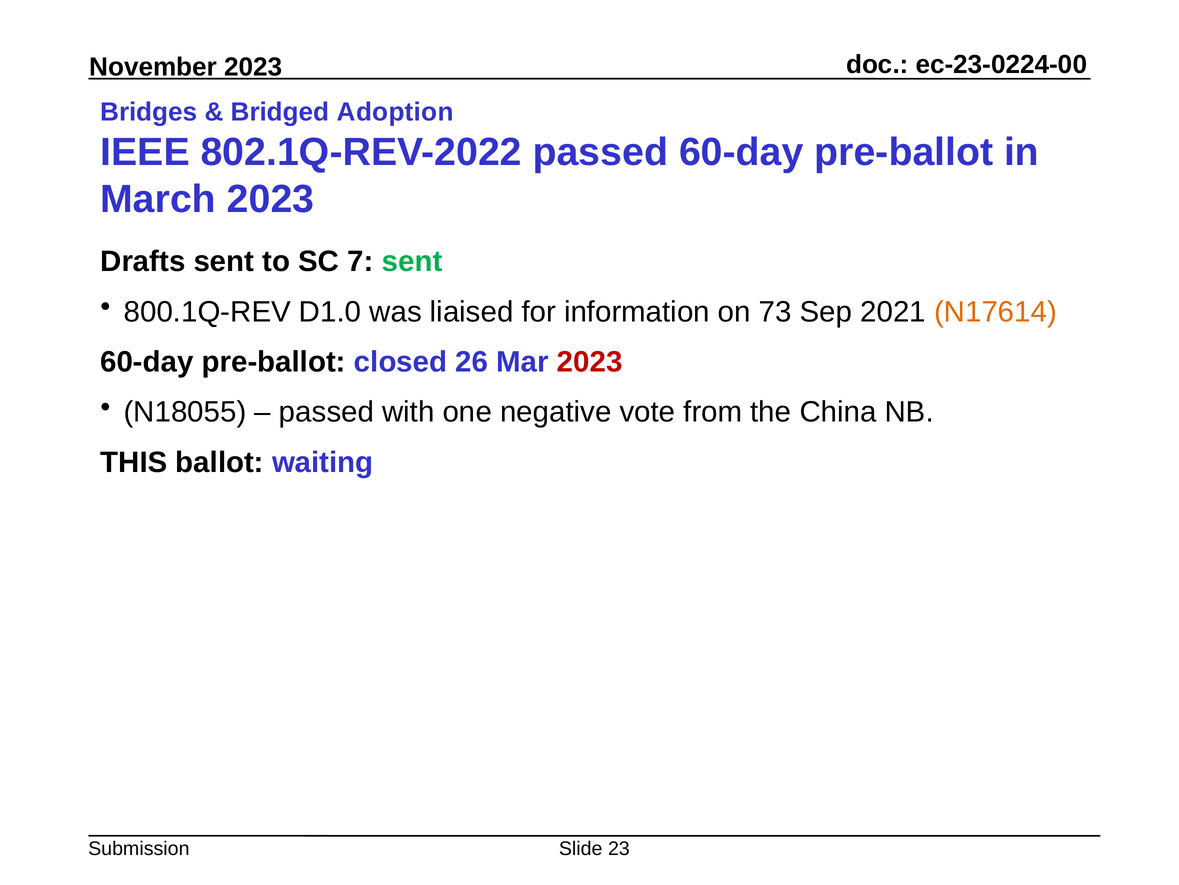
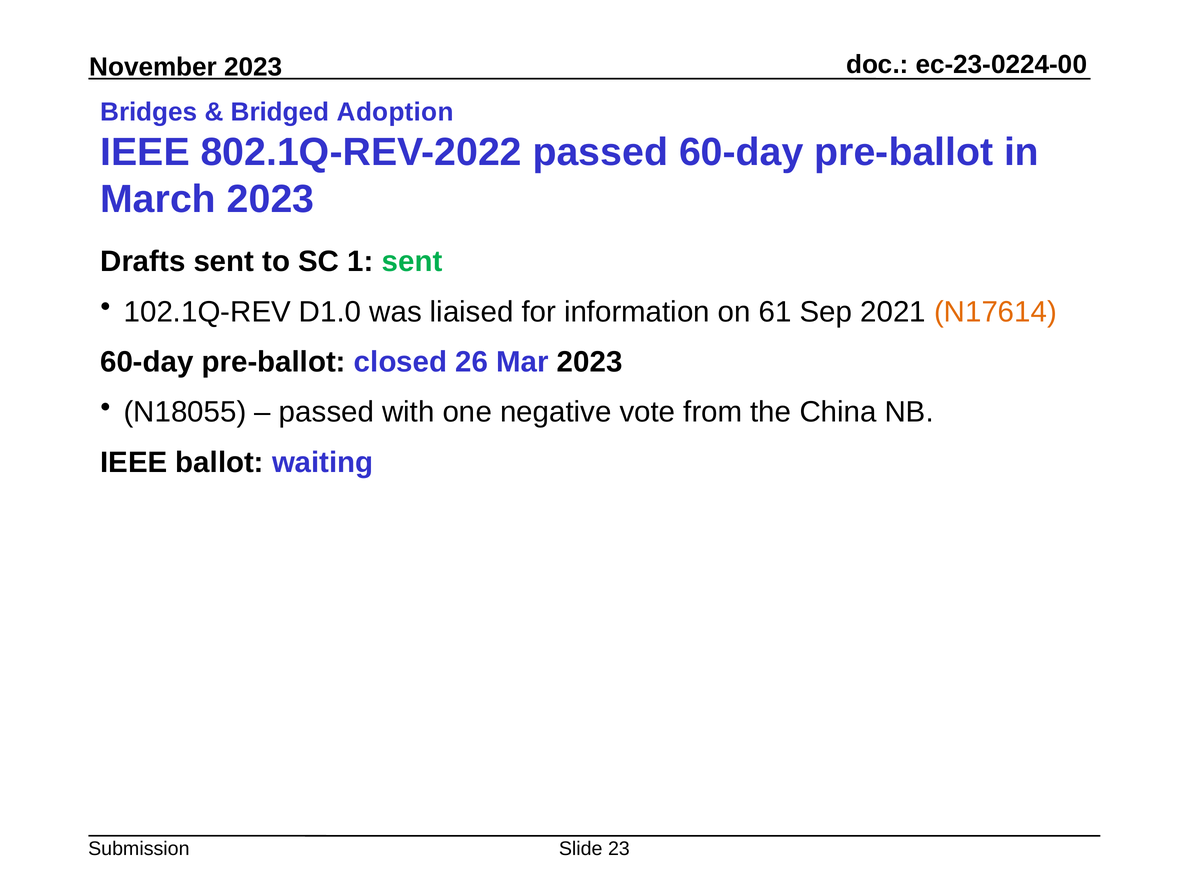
7: 7 -> 1 (360, 261)
800.1Q-REV: 800.1Q-REV -> 102.1Q-REV (207, 312)
73: 73 -> 61 (775, 312)
2023 colour: red -> black (590, 362)
THIS: THIS -> IEEE (134, 462)
